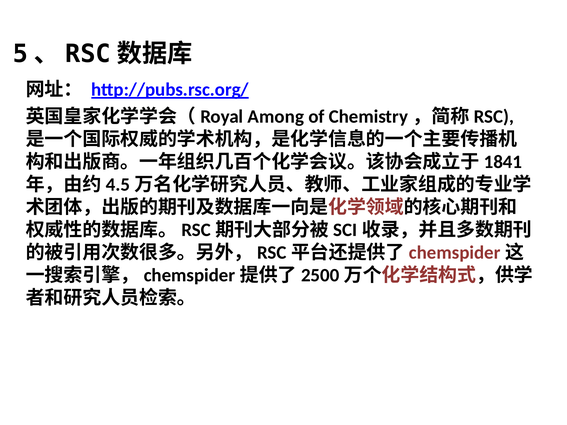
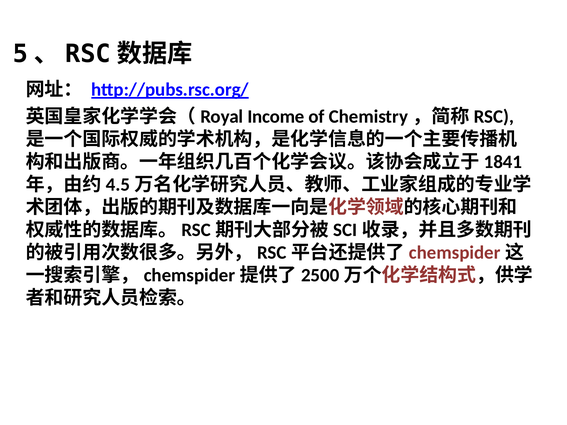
Among: Among -> Income (276, 117)
